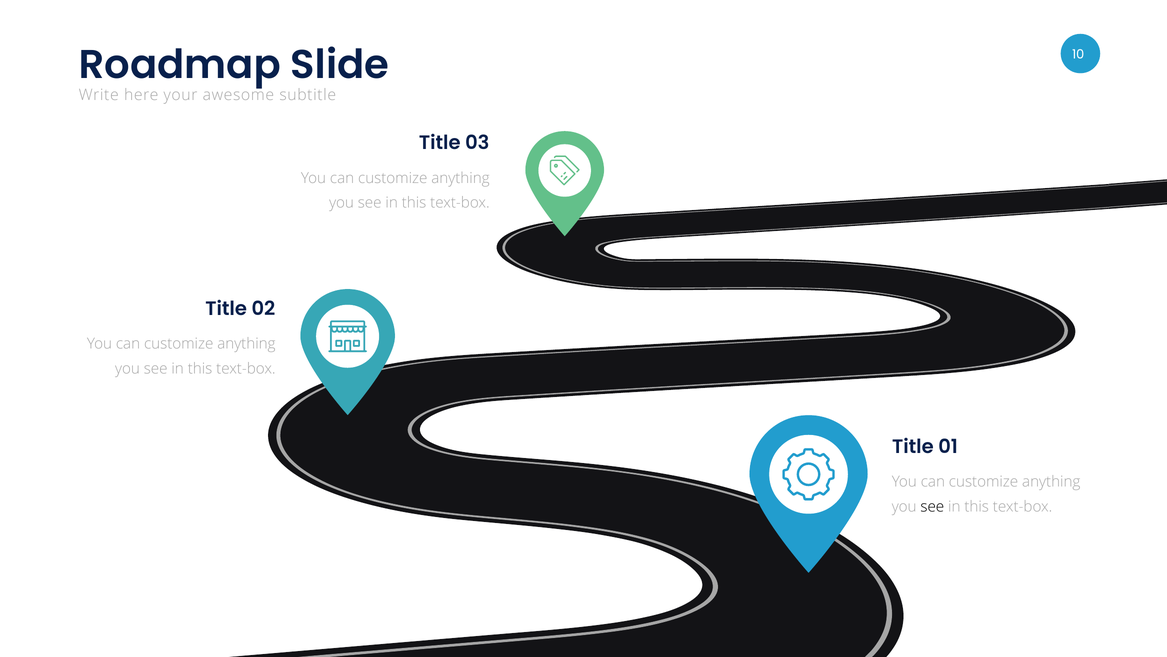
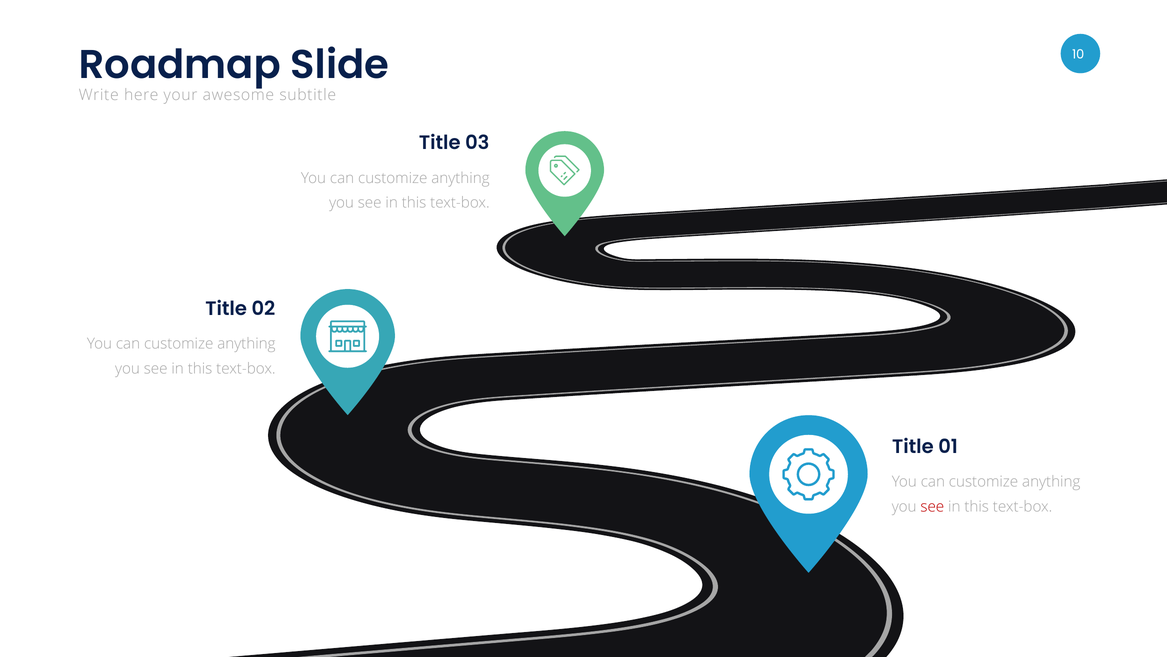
see colour: black -> red (932, 507)
